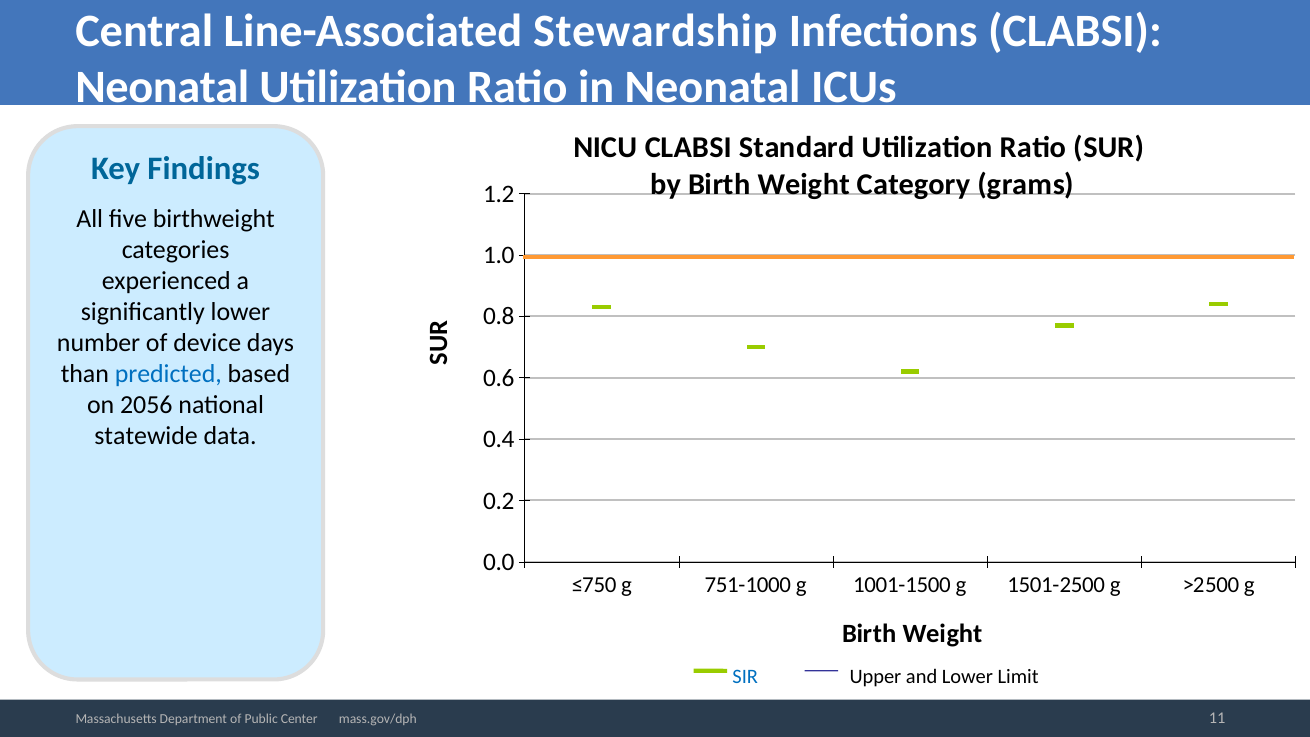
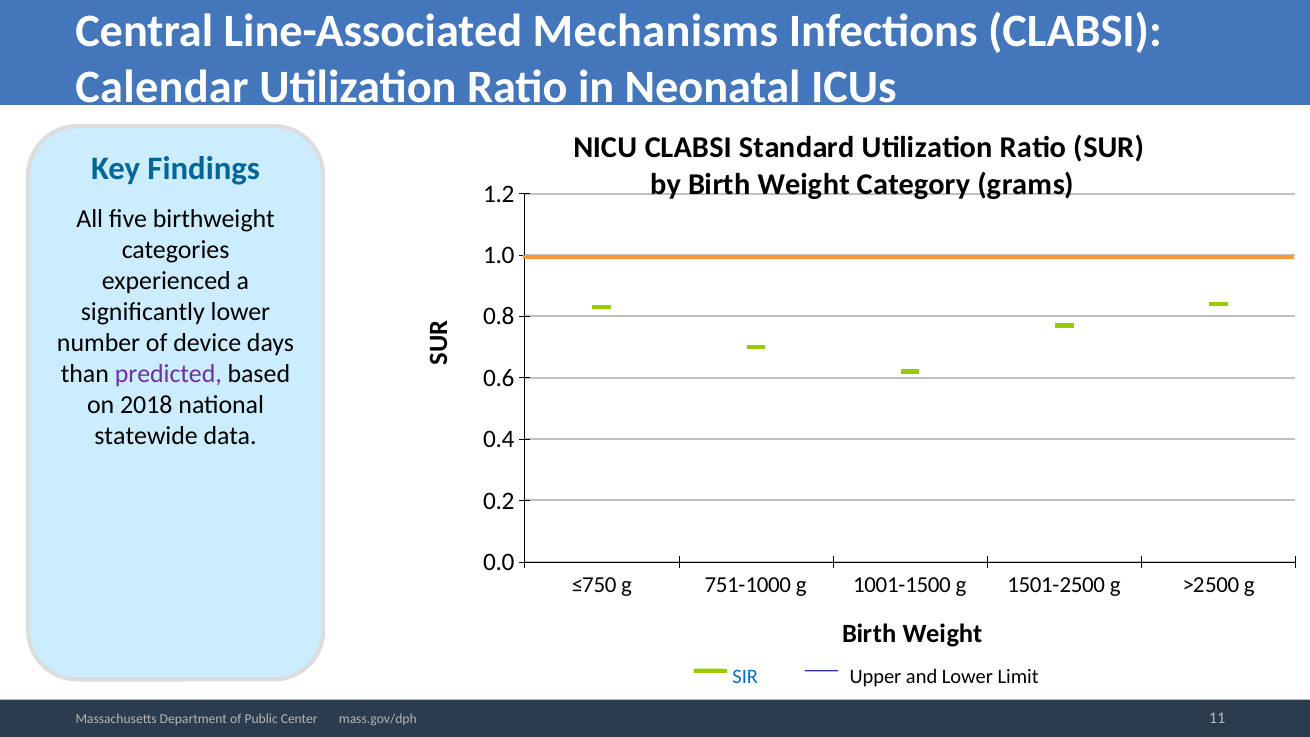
Stewardship: Stewardship -> Mechanisms (655, 32)
Neonatal: Neonatal -> Calendar (162, 87)
predicted colour: blue -> purple (168, 374)
2056: 2056 -> 2018 (146, 405)
